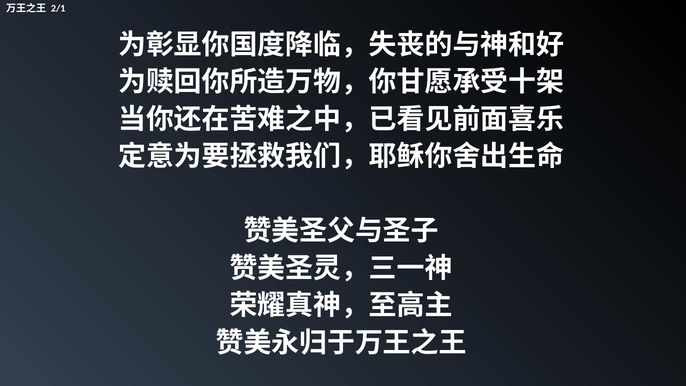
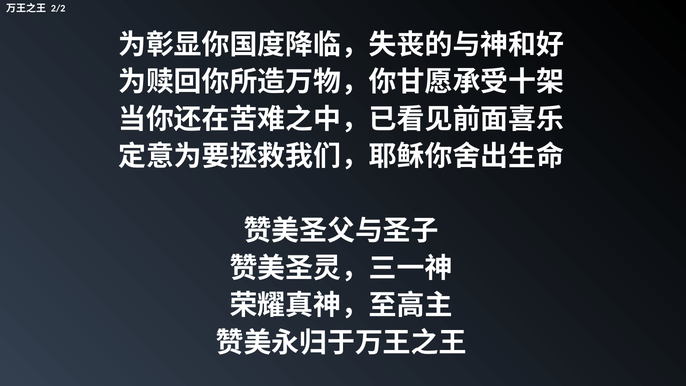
2/1: 2/1 -> 2/2 (58, 8)
